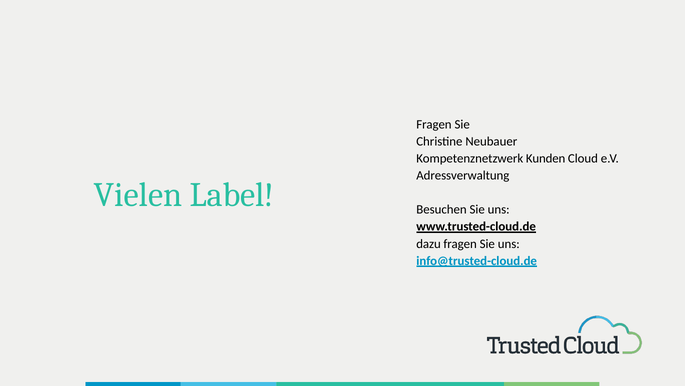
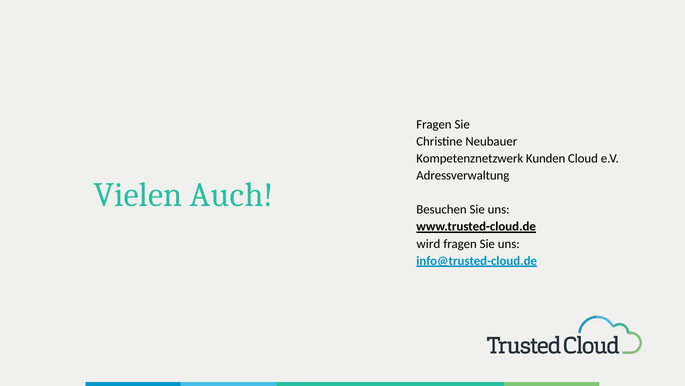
Label: Label -> Auch (232, 195)
dazu: dazu -> wird (428, 243)
